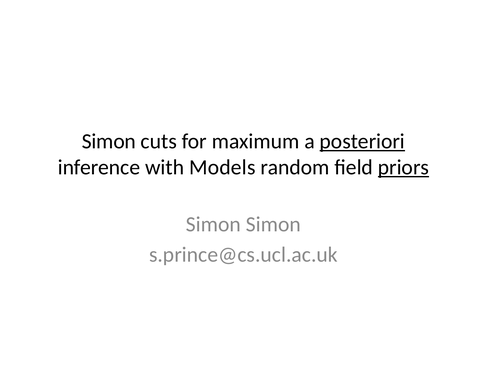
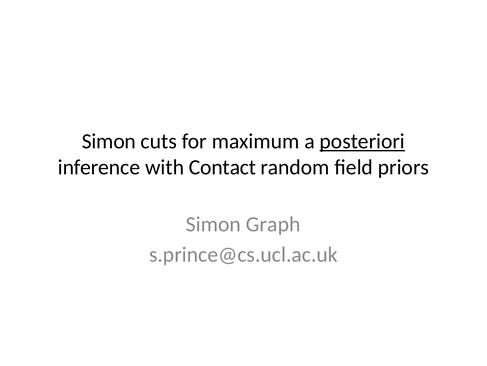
Models: Models -> Contact (222, 167)
priors underline: present -> none (403, 167)
Simon Simon: Simon -> Graph (273, 224)
